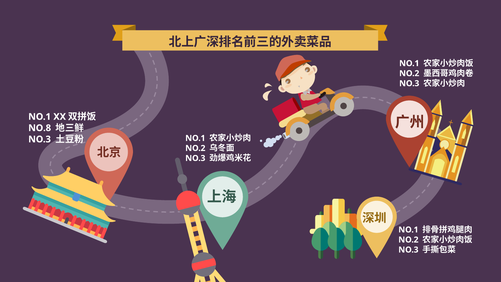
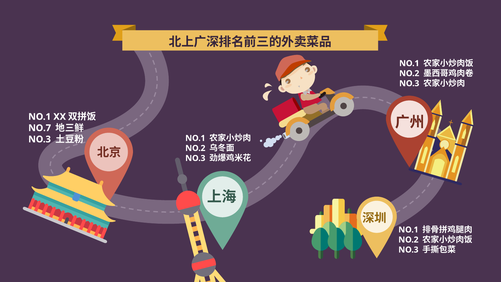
NO.8: NO.8 -> NO.7 (40, 128)
